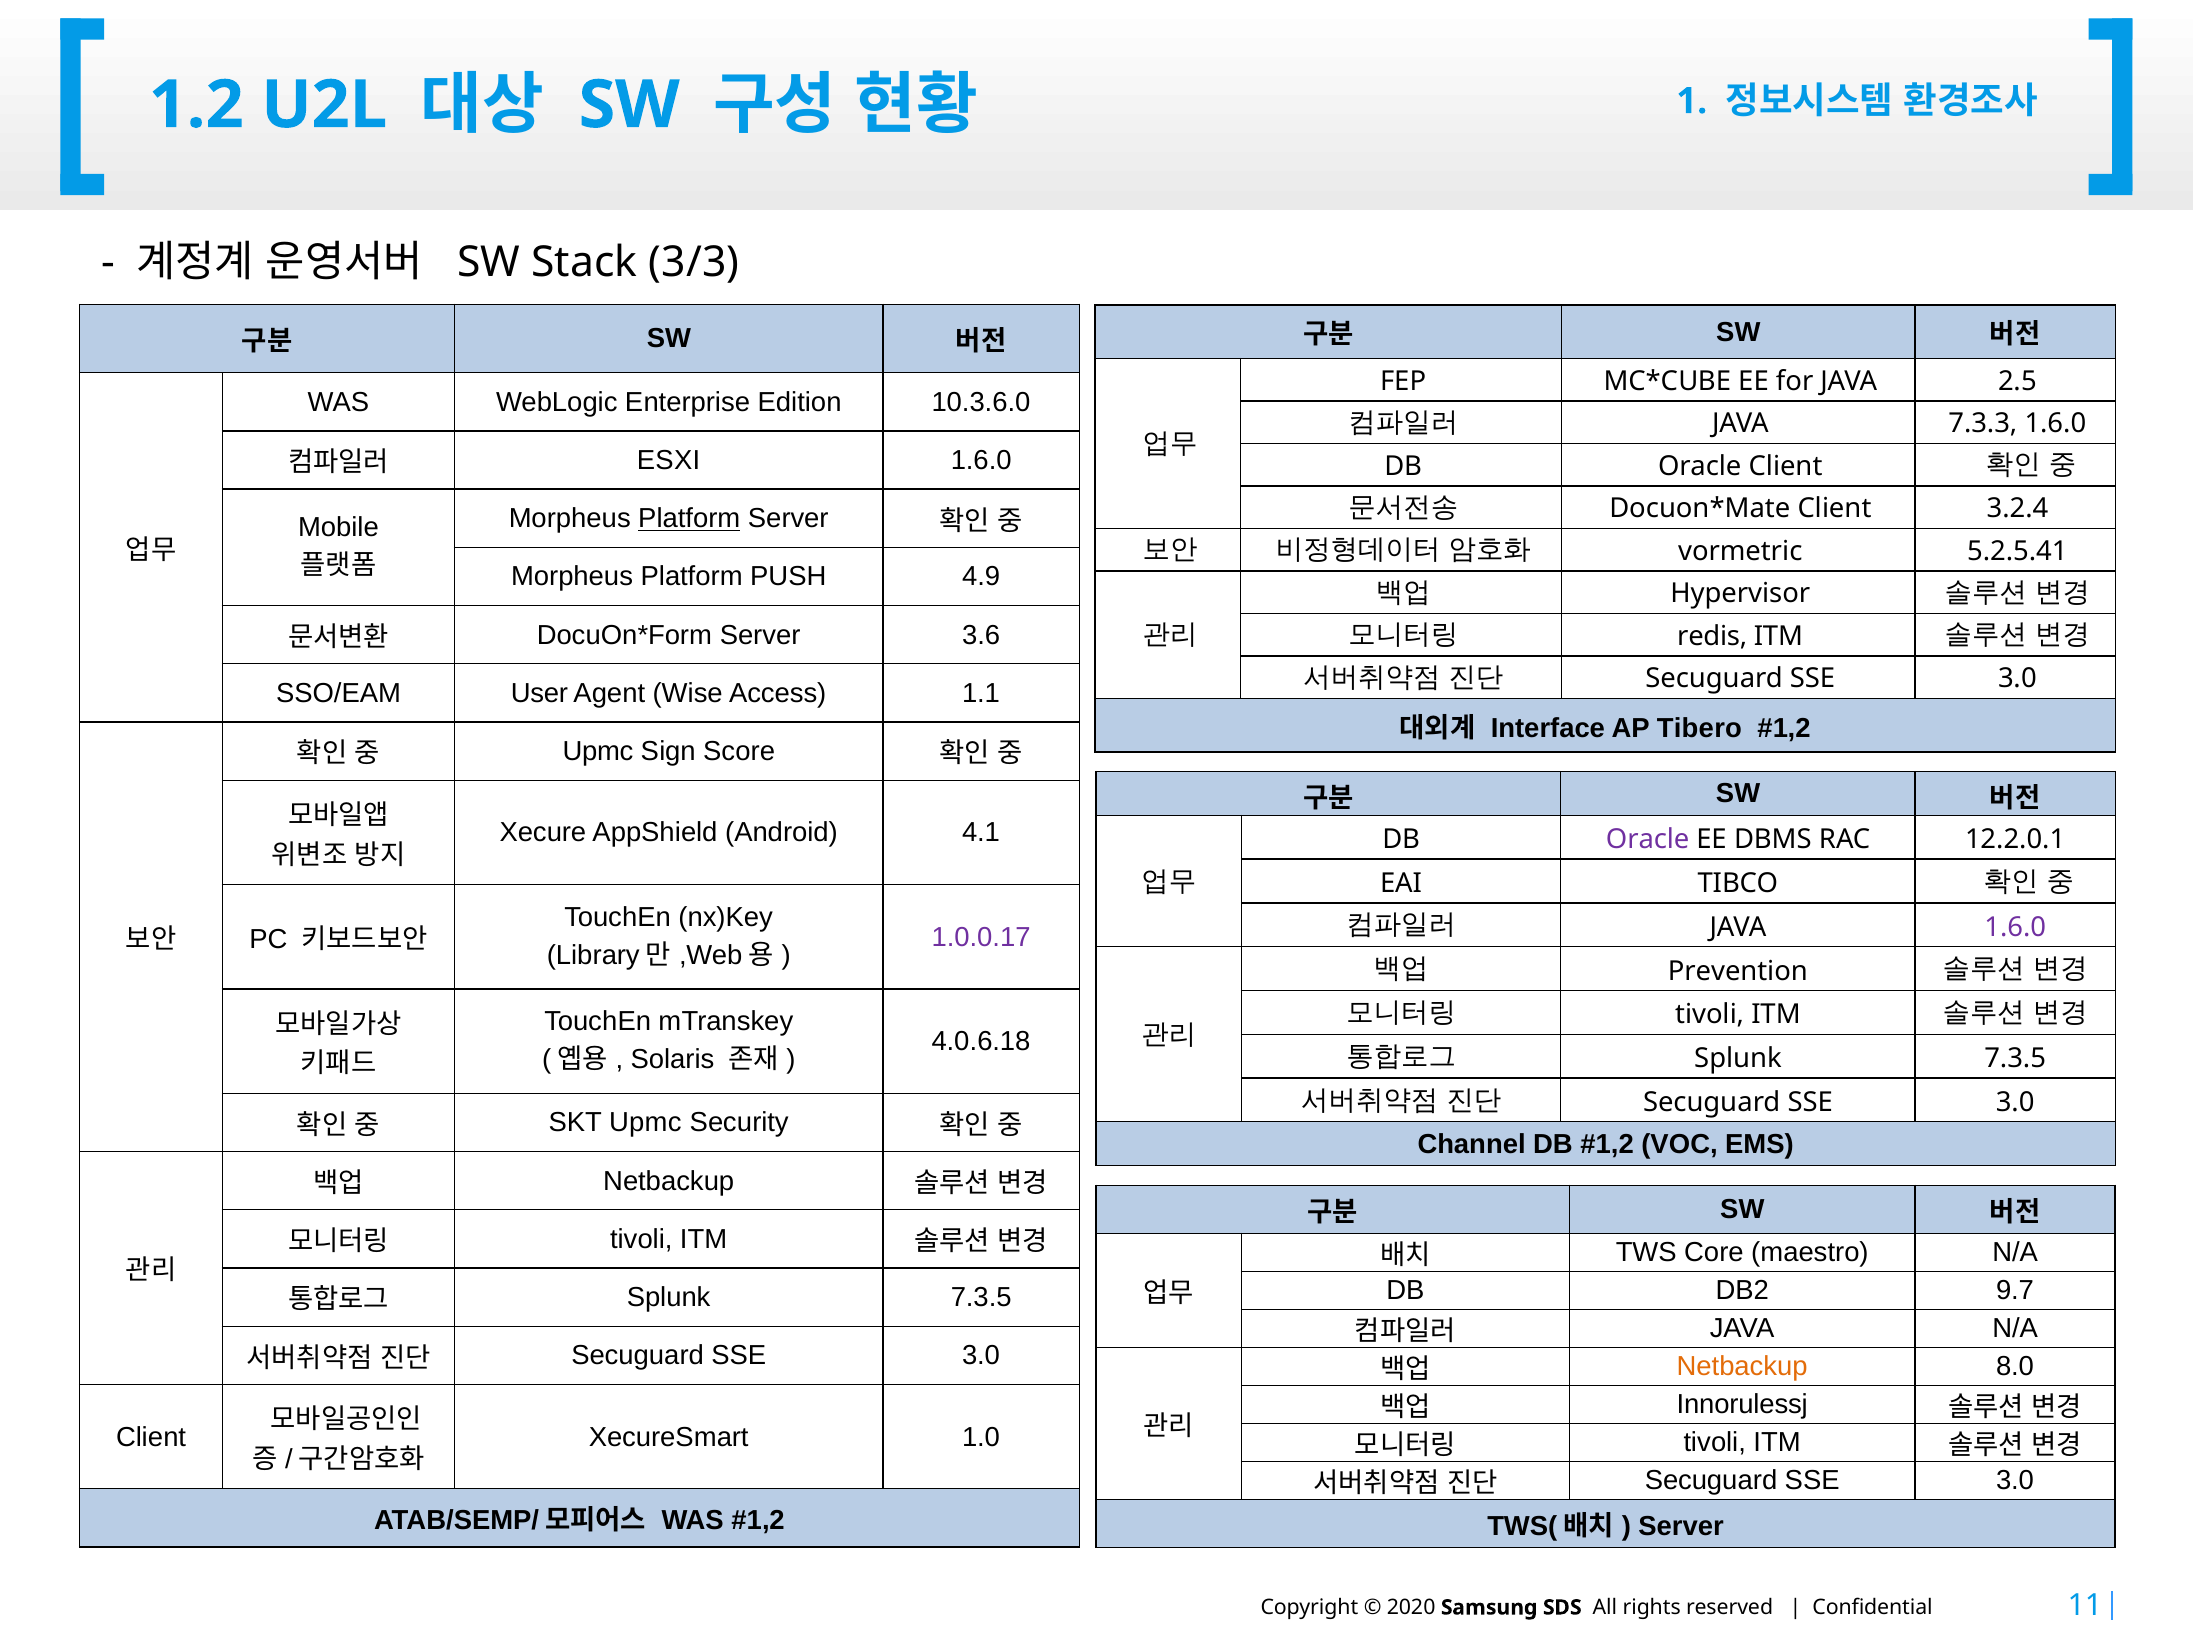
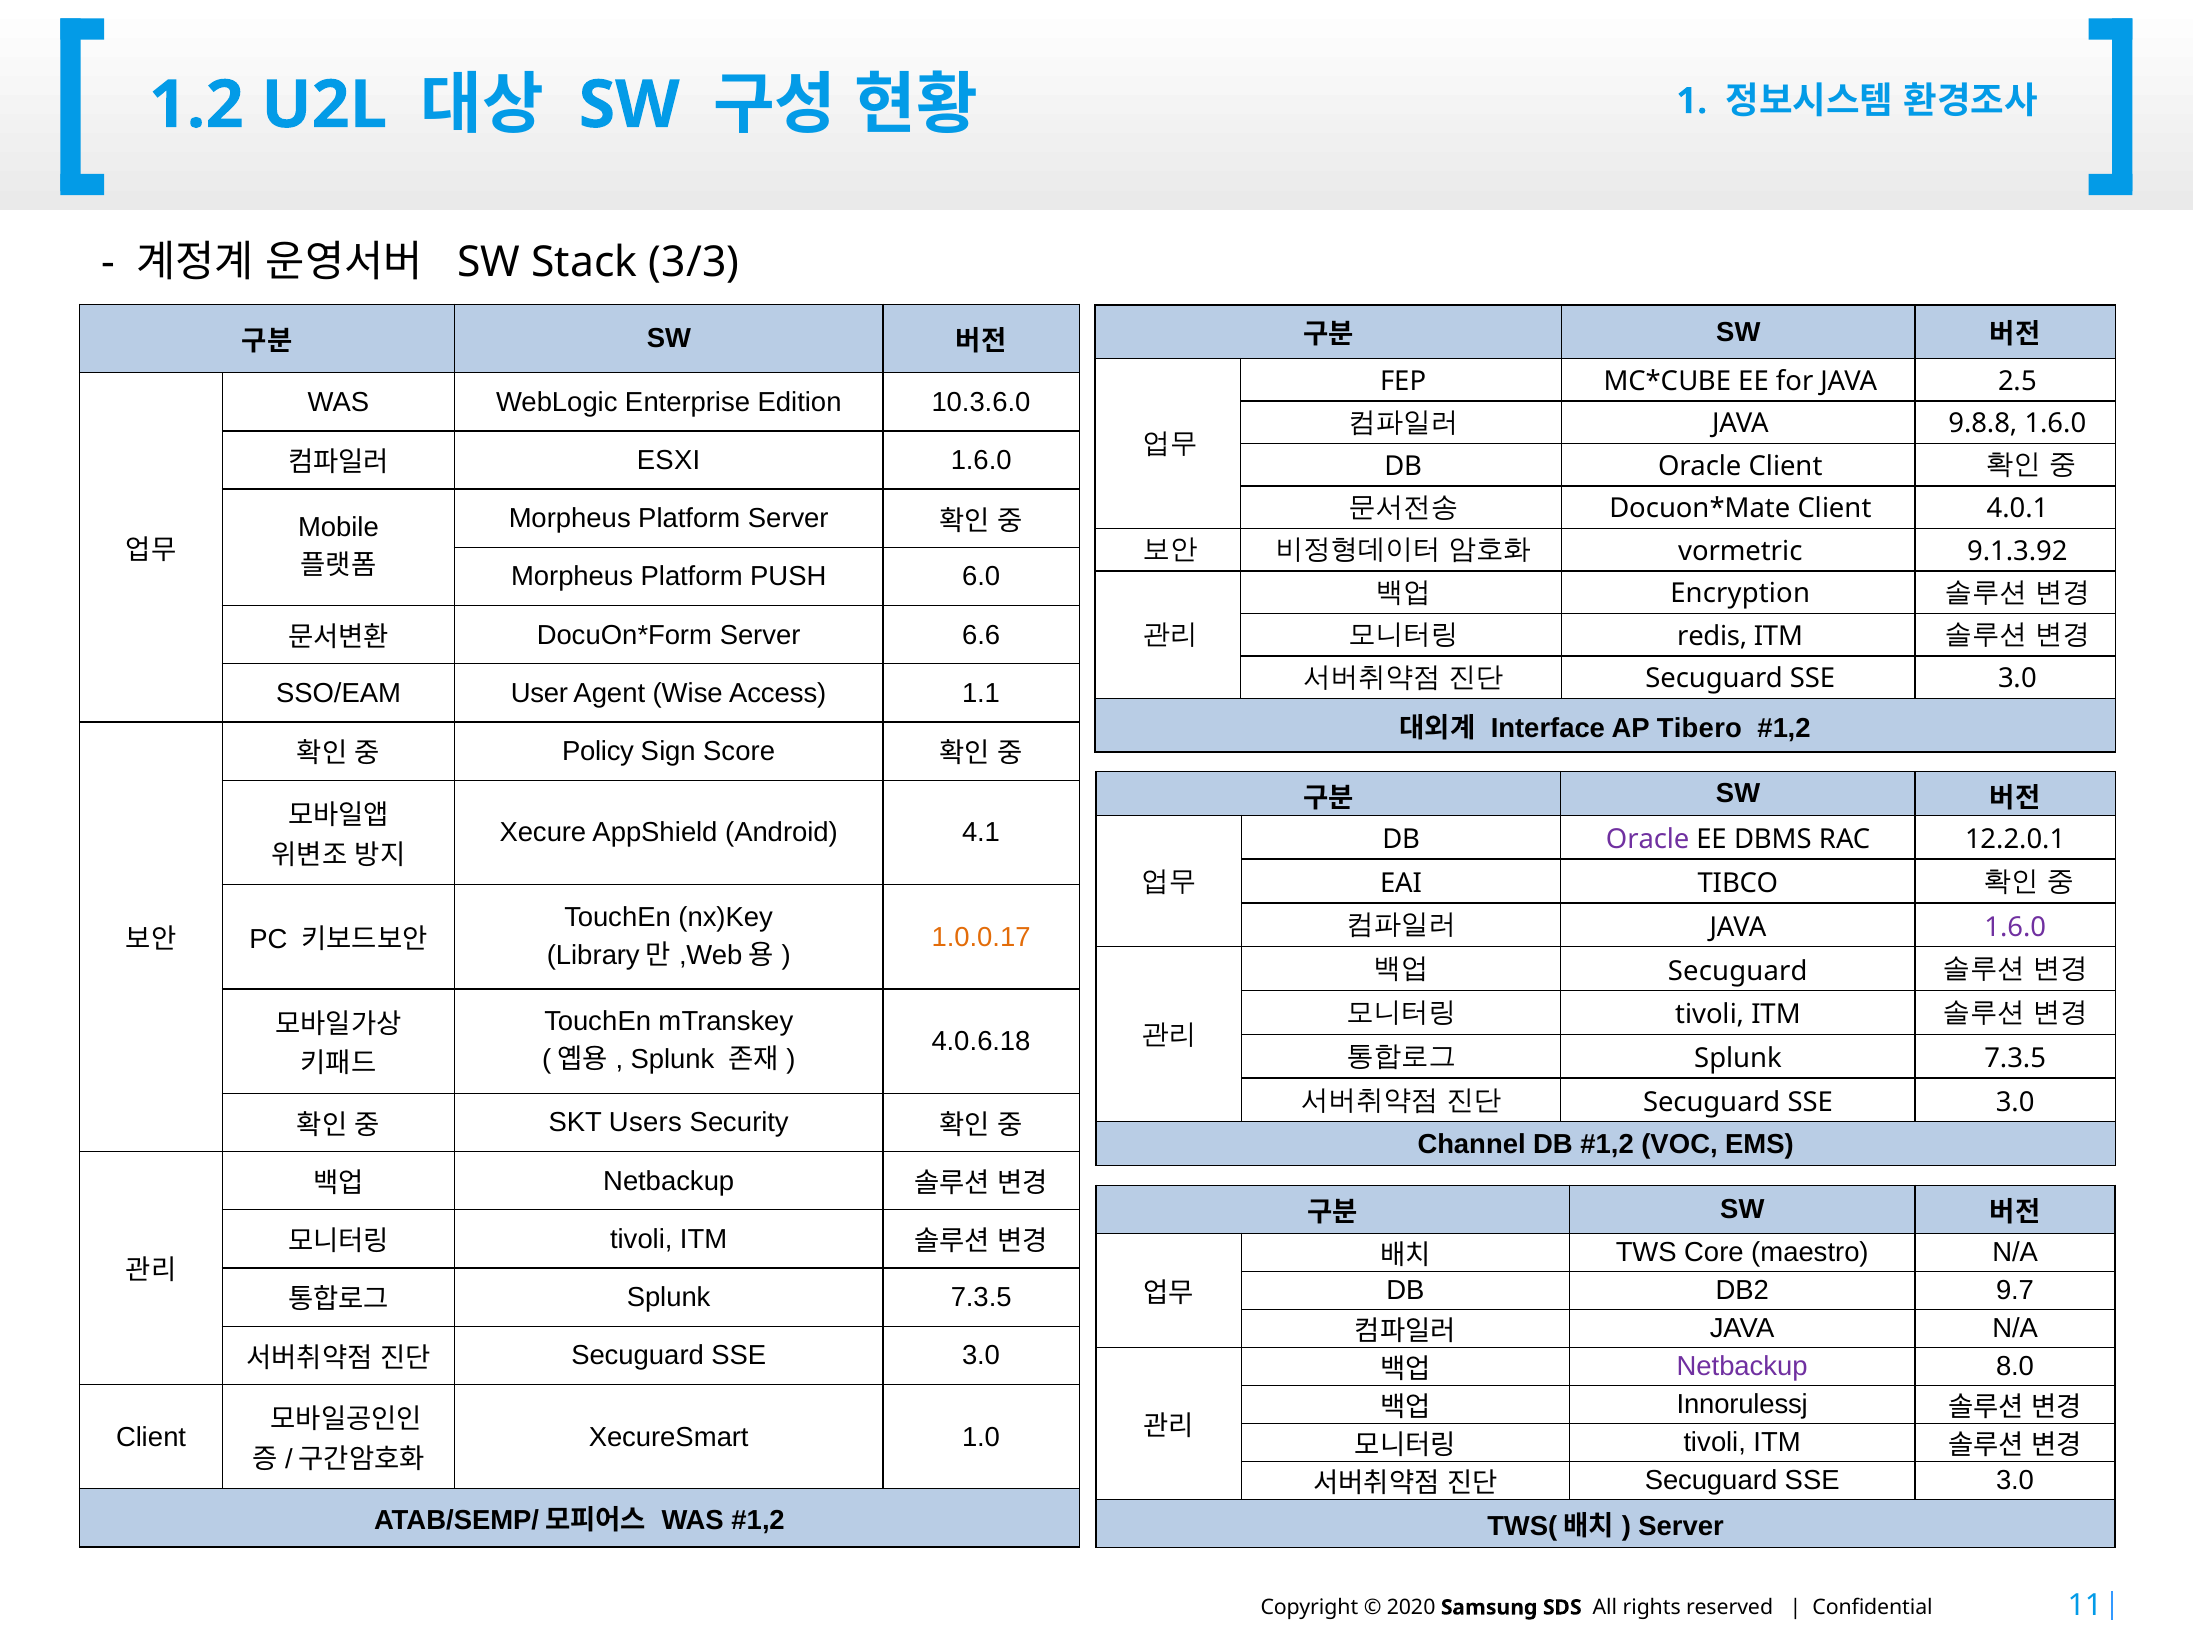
7.3.3: 7.3.3 -> 9.8.8 (1983, 424)
3.2.4: 3.2.4 -> 4.0.1 (2017, 509)
Platform underline: present -> none (689, 519)
5.2.5.41: 5.2.5.41 -> 9.1.3.92 (2017, 551)
4.9: 4.9 -> 6.0 (981, 577)
Hypervisor: Hypervisor -> Encryption (1740, 594)
3.6: 3.6 -> 6.6 (981, 635)
Upmc: Upmc -> Policy (598, 751)
1.0.0.17 colour: purple -> orange (981, 937)
Prevention: Prevention -> Secuguard (1738, 971)
Solaris: Solaris -> Splunk (672, 1059)
SKT Upmc: Upmc -> Users (645, 1123)
Netbackup colour: orange -> purple (1742, 1366)
